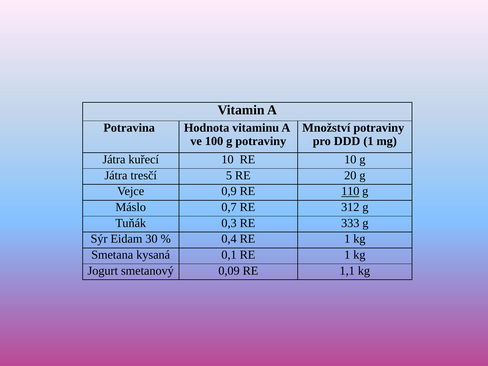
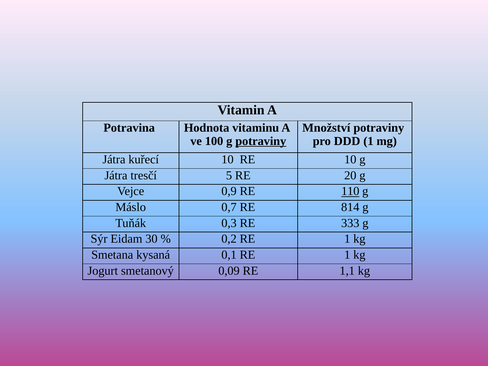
potraviny underline: none -> present (261, 141)
312: 312 -> 814 (350, 207)
0,4: 0,4 -> 0,2 (229, 239)
